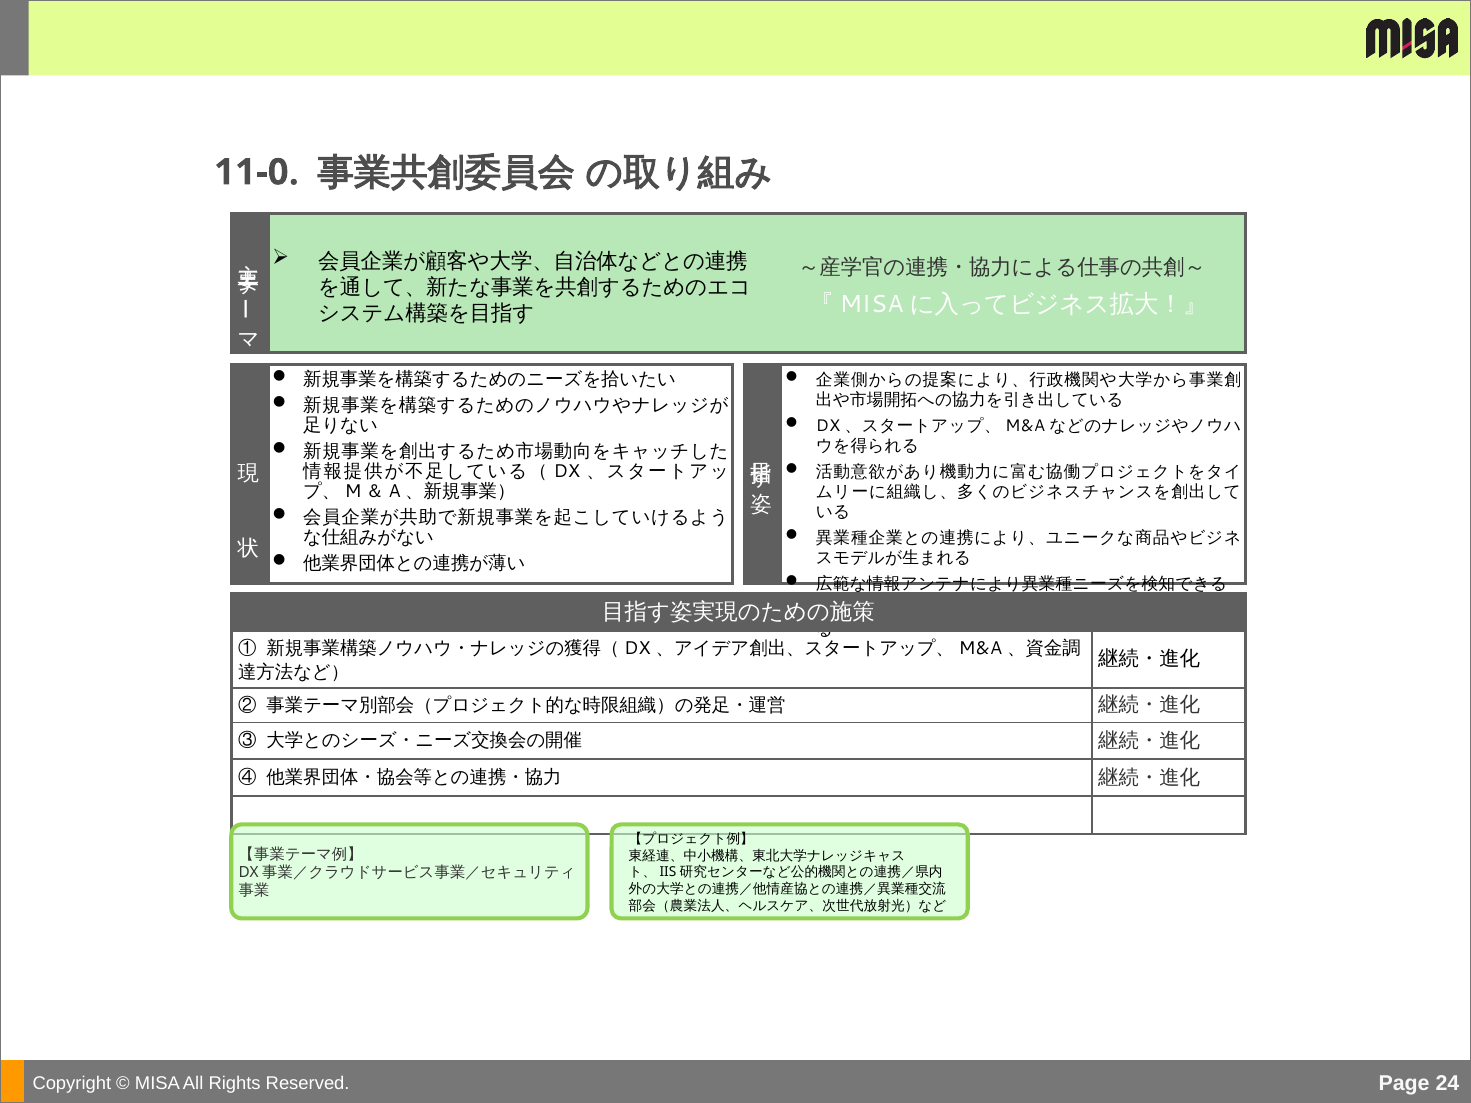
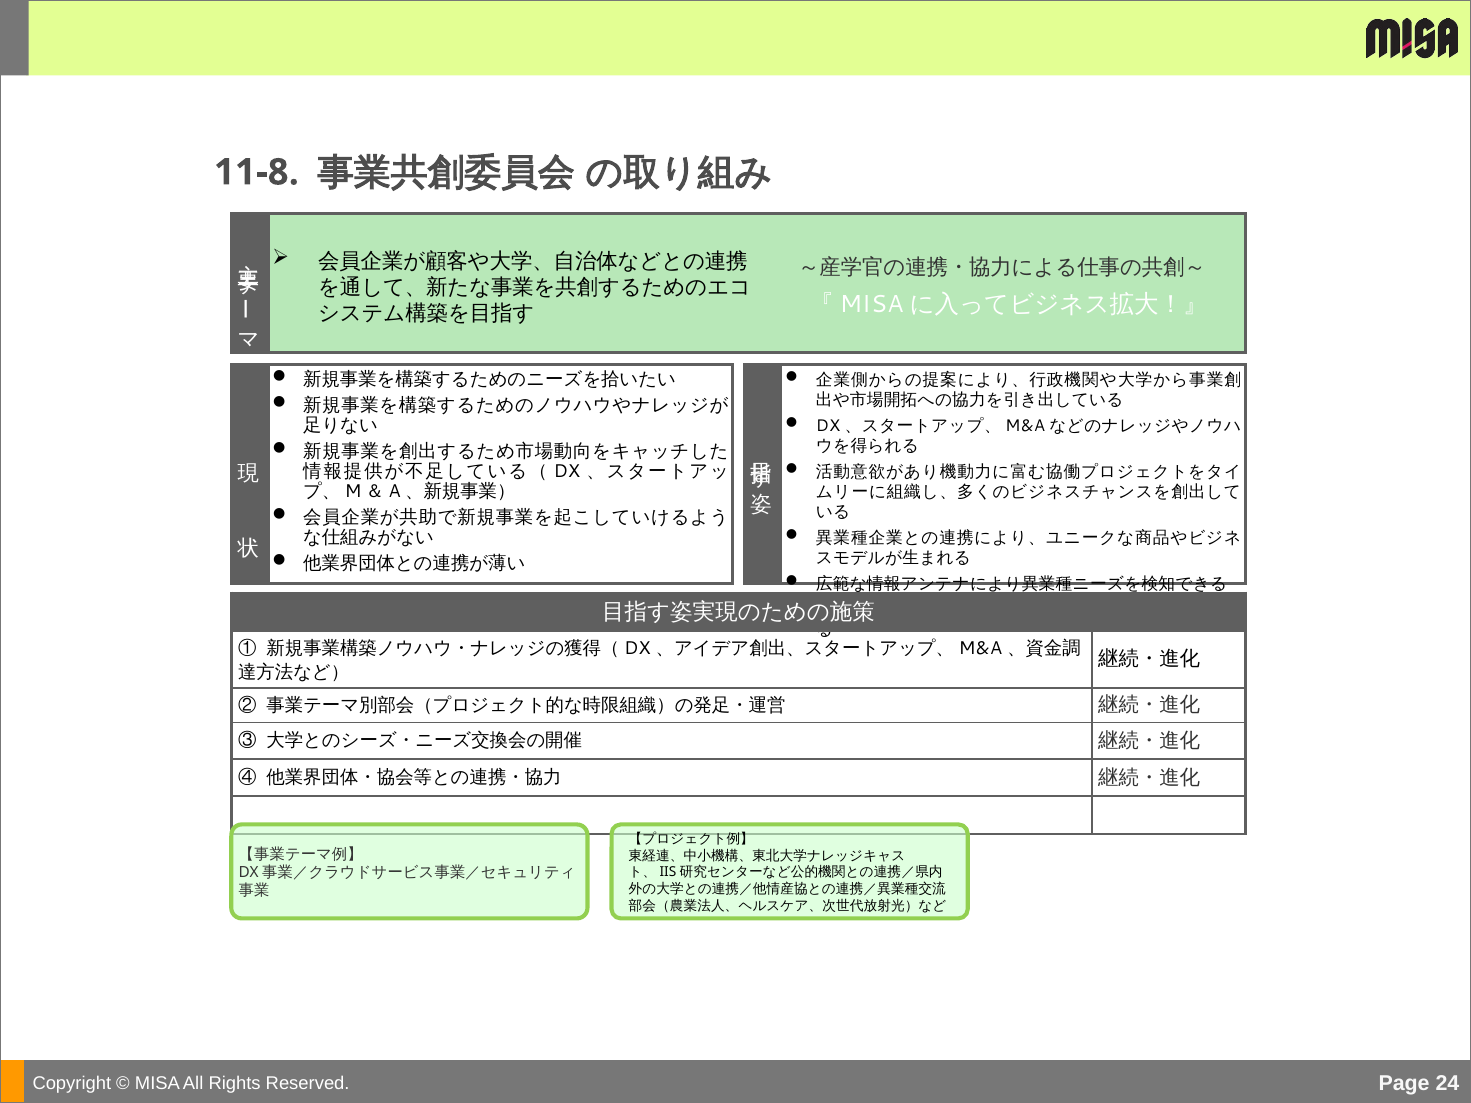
11-0: 11-0 -> 11-8 (256, 172)
